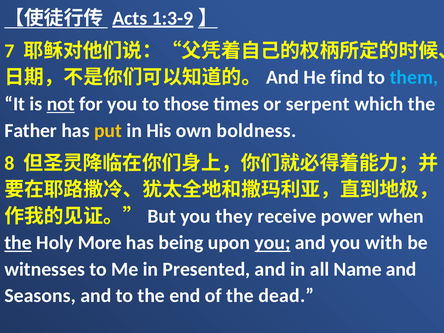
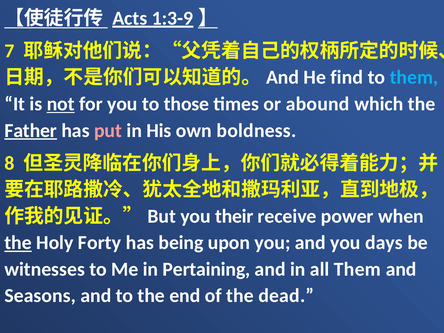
serpent: serpent -> abound (318, 104)
Father underline: none -> present (31, 131)
put colour: yellow -> pink (108, 131)
they: they -> their (234, 216)
More: More -> Forty (100, 243)
you underline: present -> none (273, 243)
with: with -> days (384, 243)
Presented: Presented -> Pertaining (206, 269)
all Name: Name -> Them (357, 269)
